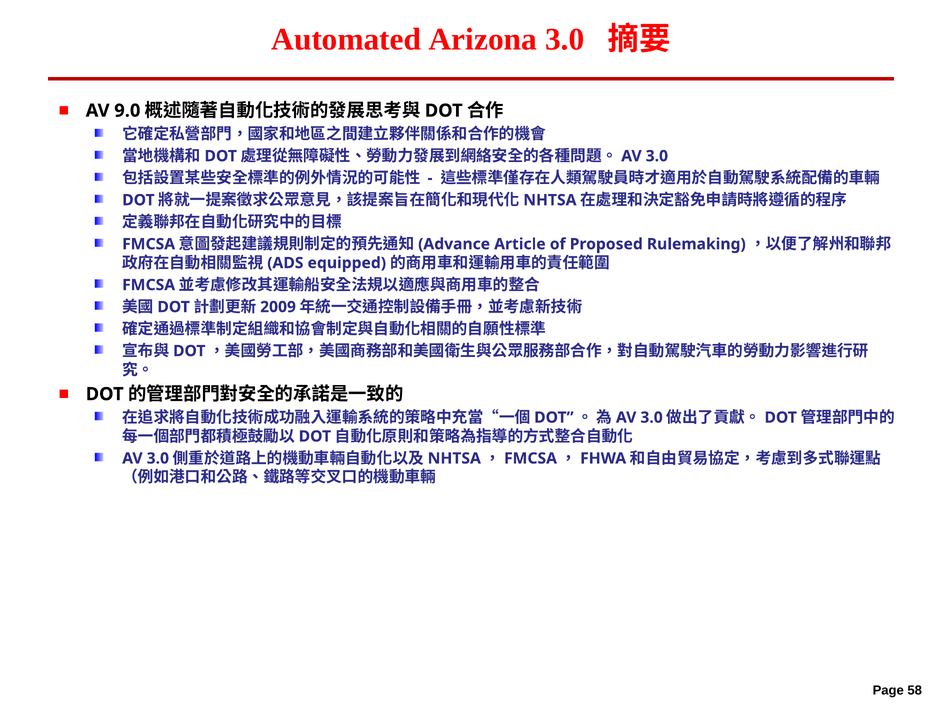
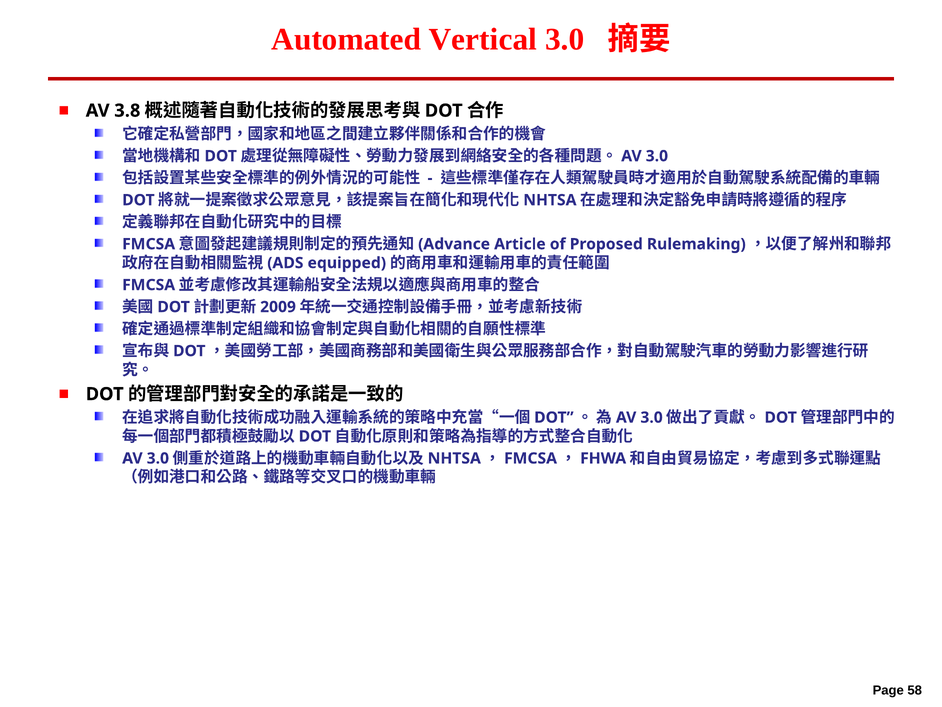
Arizona: Arizona -> Vertical (483, 39)
9.0: 9.0 -> 3.8 (127, 111)
